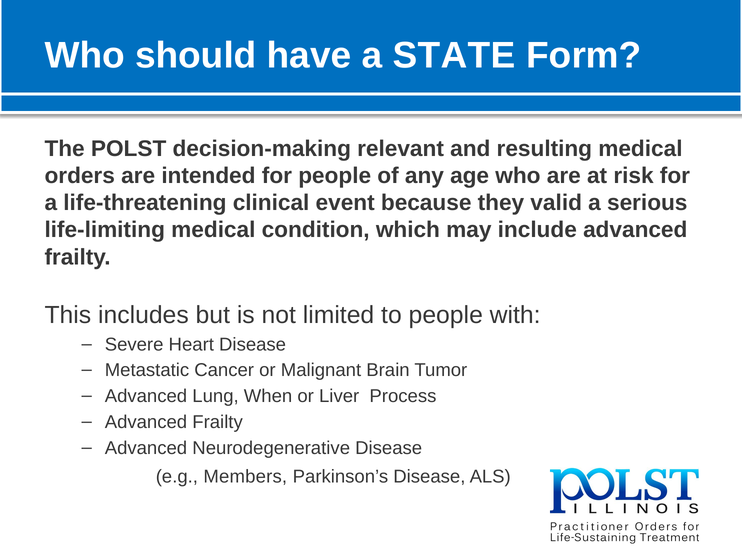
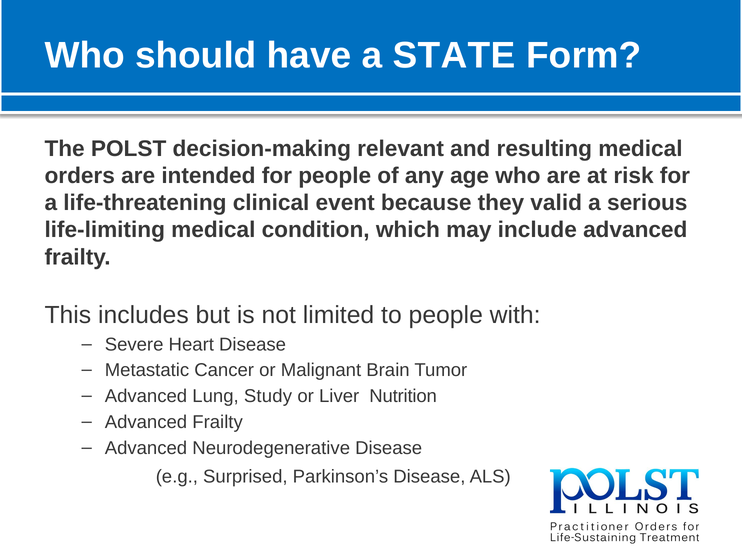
When: When -> Study (268, 397)
Process: Process -> Nutrition (403, 397)
Members: Members -> Surprised (245, 477)
